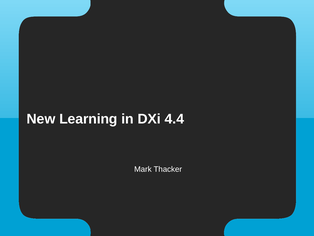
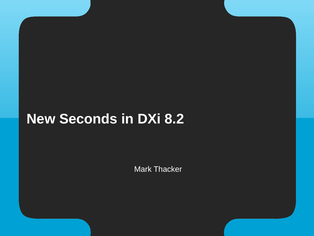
Learning: Learning -> Seconds (88, 119)
4.4: 4.4 -> 8.2 (174, 119)
